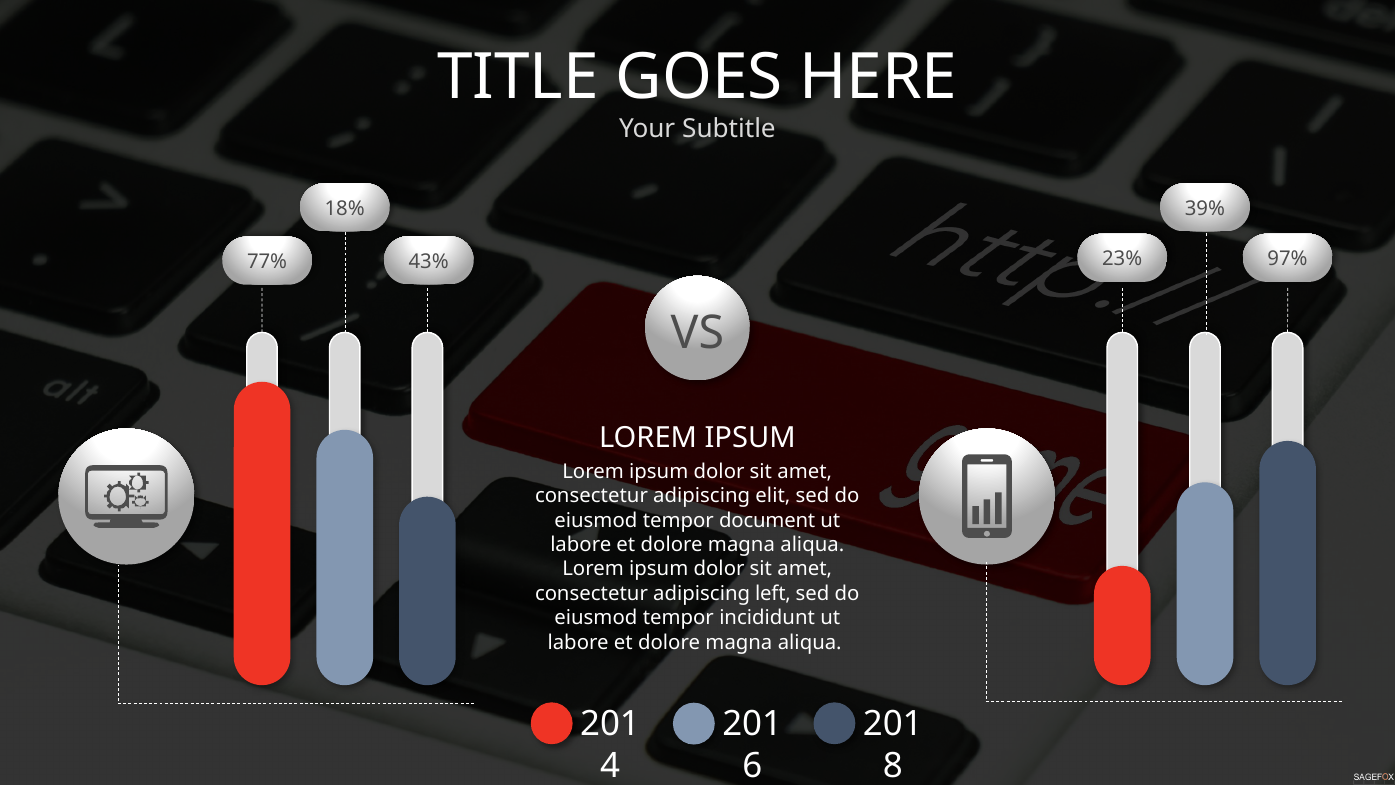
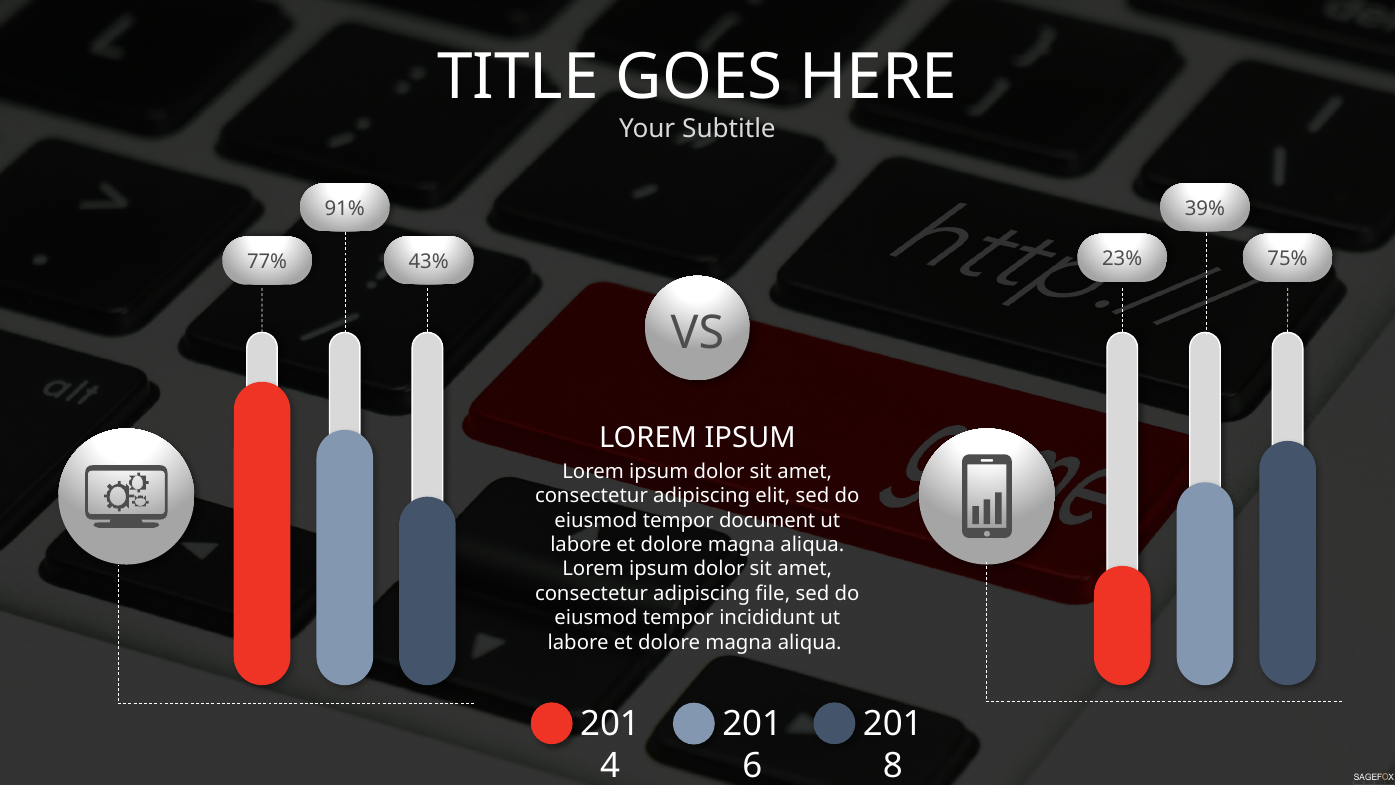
18%: 18% -> 91% (345, 209)
97%: 97% -> 75% (1287, 259)
left: left -> file (773, 593)
